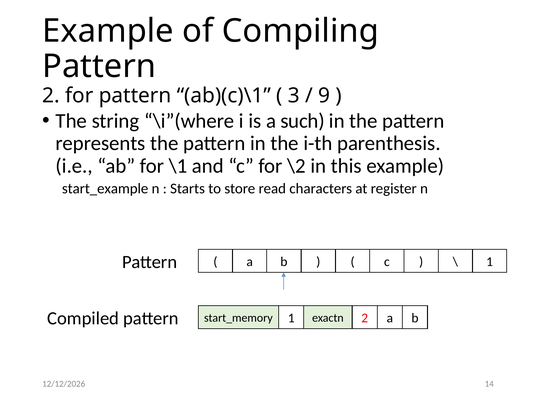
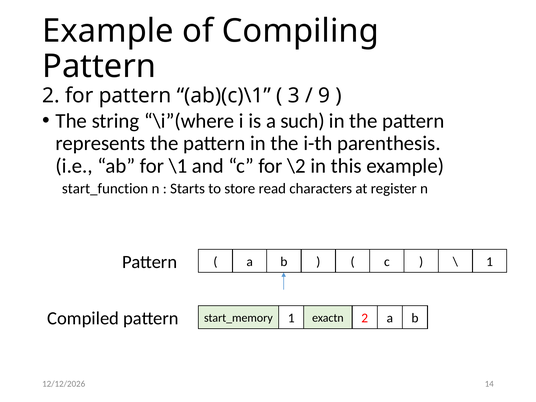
start_example: start_example -> start_function (105, 189)
